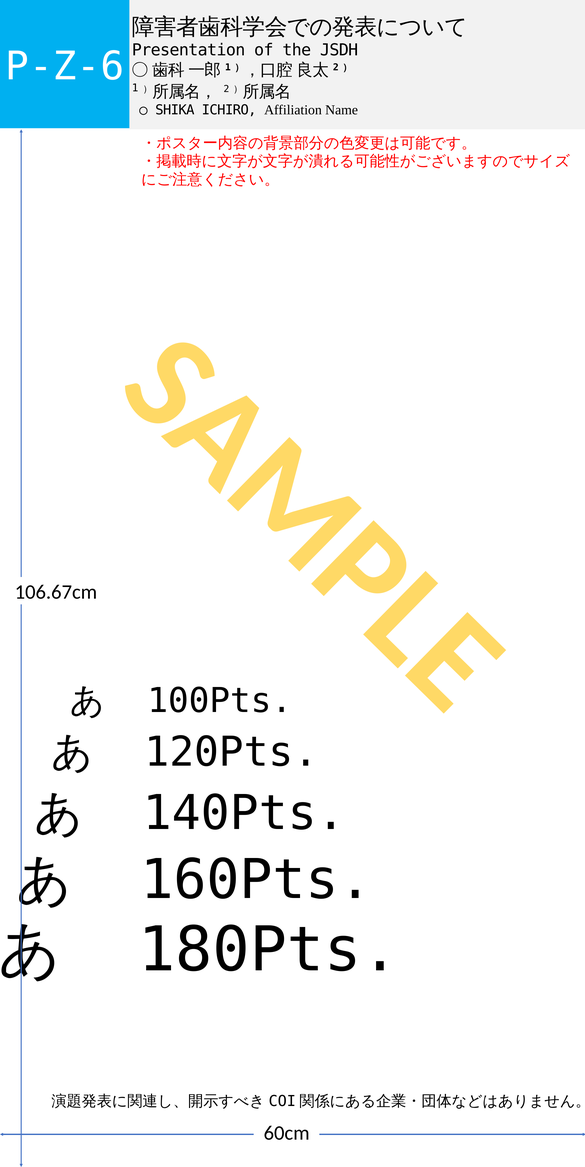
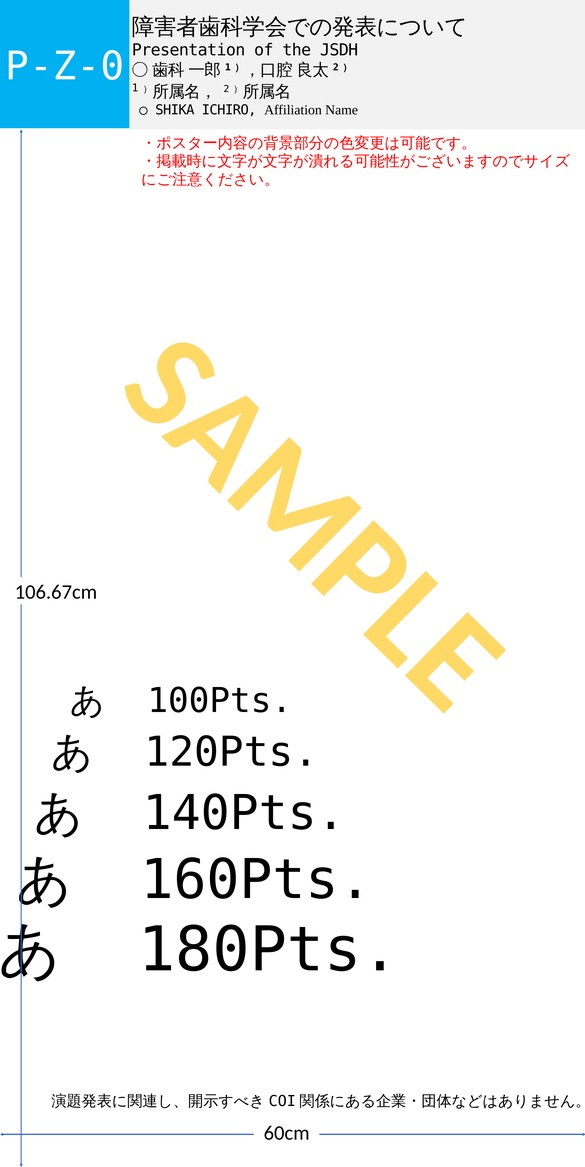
P-Z-6: P-Z-6 -> P-Z-0 (65, 66)
